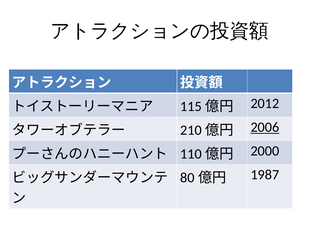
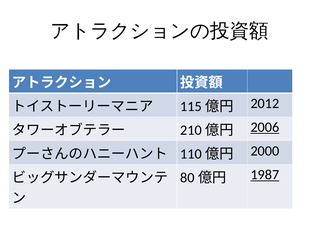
1987 underline: none -> present (265, 175)
